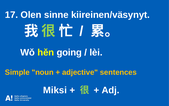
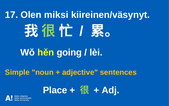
sinne: sinne -> miksi (56, 15)
Miksi: Miksi -> Place (55, 90)
